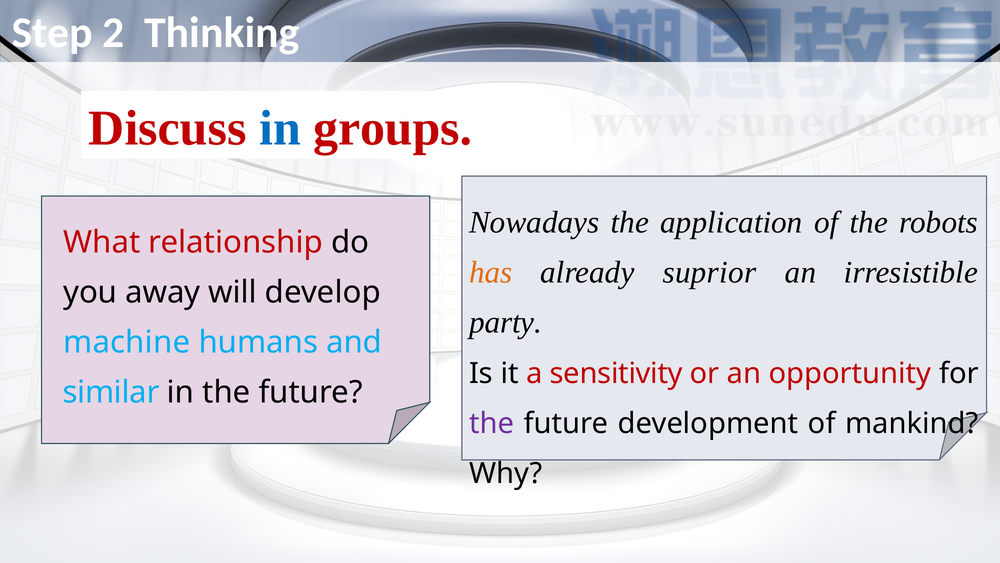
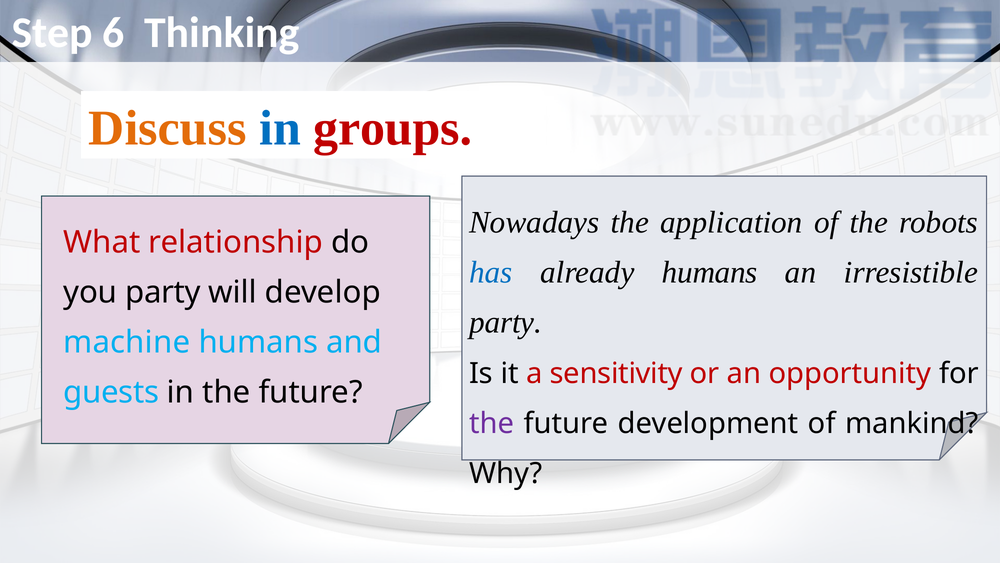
2: 2 -> 6 (113, 33)
Discuss colour: red -> orange (168, 128)
has colour: orange -> blue (491, 272)
already suprior: suprior -> humans (710, 272)
you away: away -> party (163, 292)
similar: similar -> guests (111, 392)
